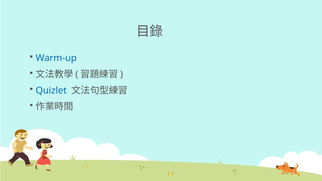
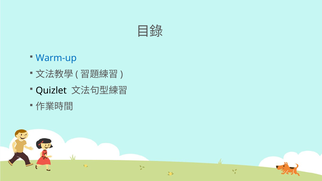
Quizlet colour: blue -> black (51, 90)
